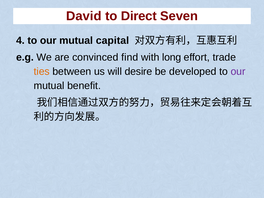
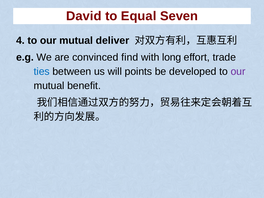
Direct: Direct -> Equal (139, 16)
capital: capital -> deliver (112, 40)
ties colour: orange -> blue (42, 72)
desire: desire -> points (138, 72)
